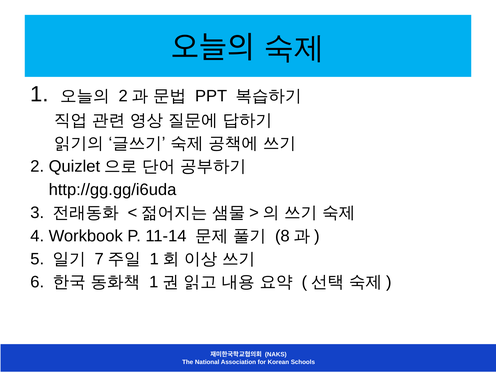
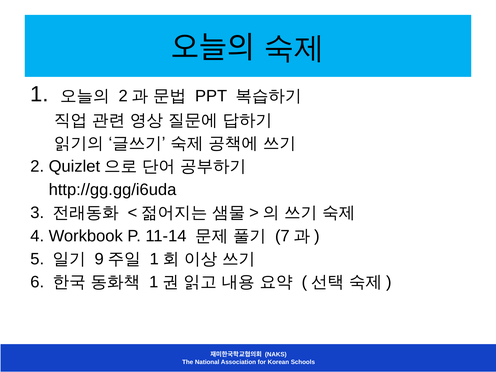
8: 8 -> 7 (282, 236)
7: 7 -> 9 (99, 259)
